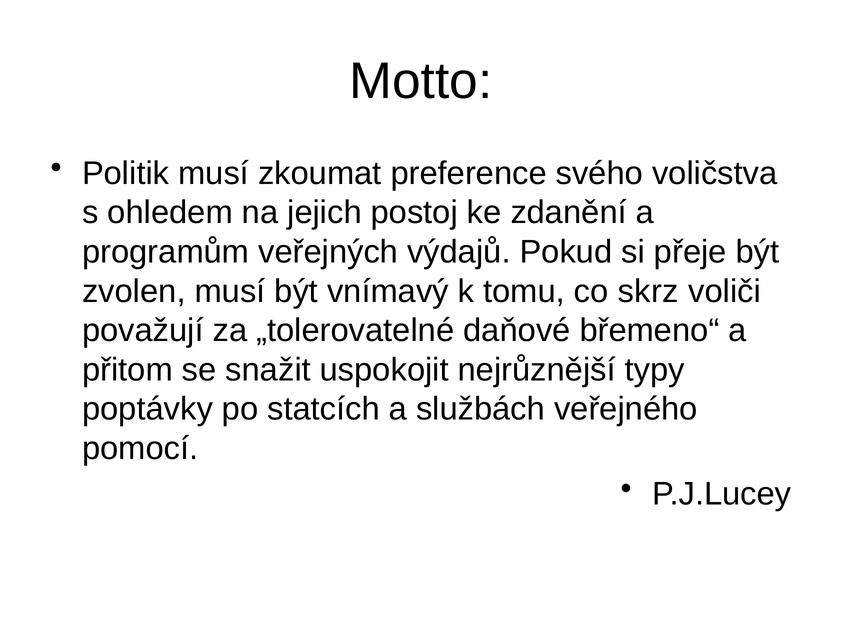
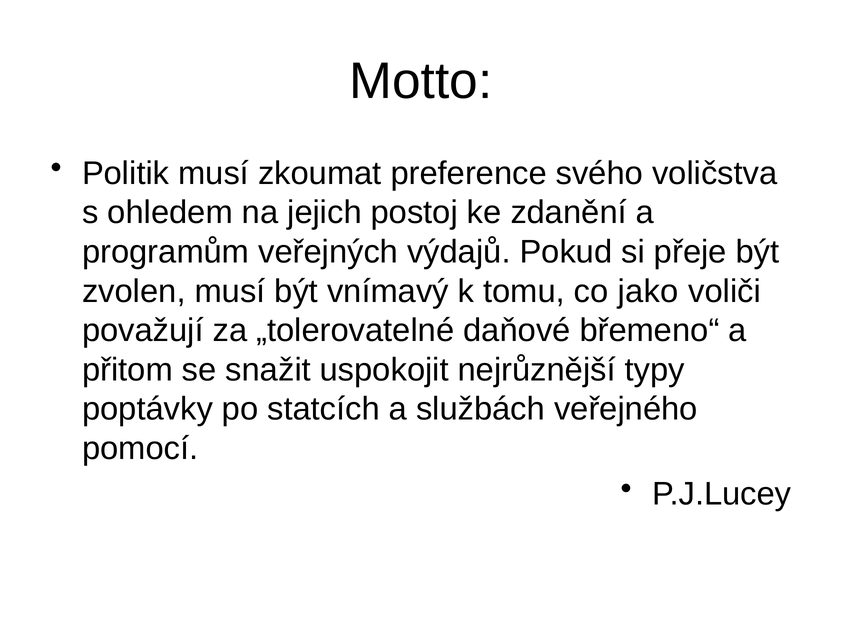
skrz: skrz -> jako (648, 291)
